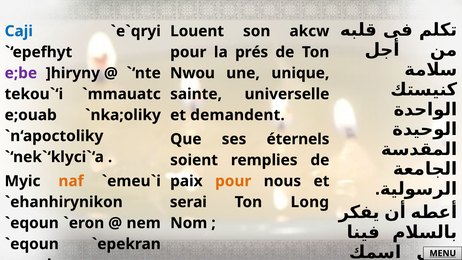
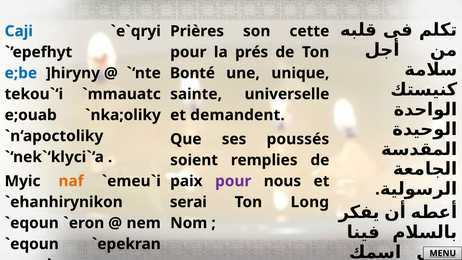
Louent: Louent -> Prières (197, 31)
akcw: akcw -> cette (309, 31)
e;be colour: purple -> blue (21, 73)
Nwou: Nwou -> Bonté (192, 73)
éternels: éternels -> poussés (298, 139)
pour colour: orange -> purple (233, 181)
